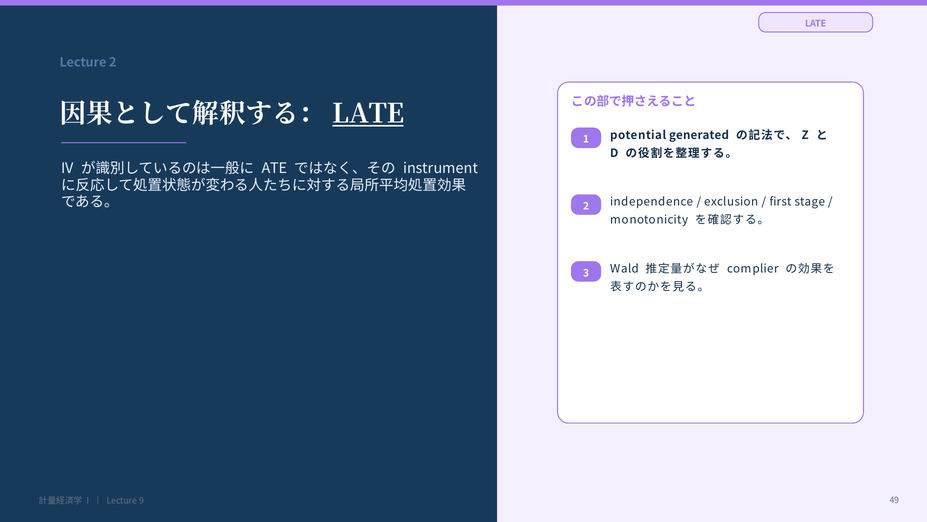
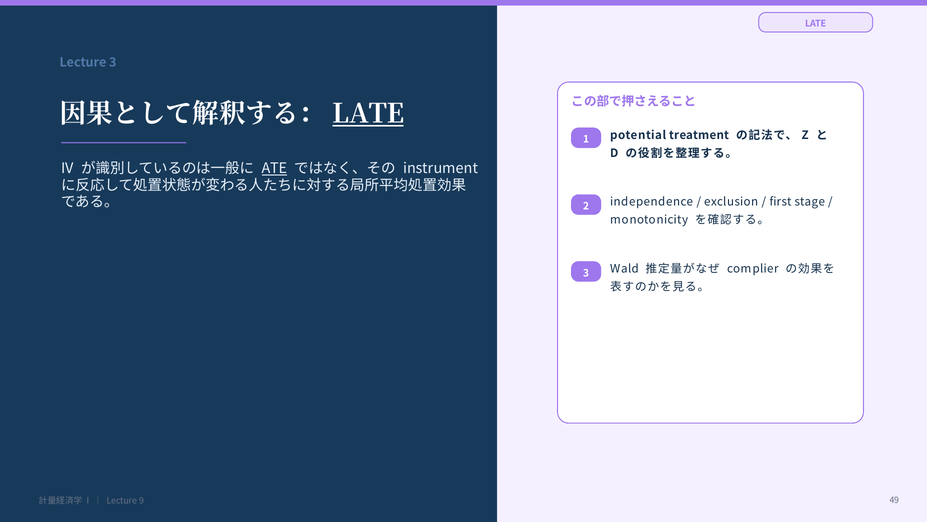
Lecture 2: 2 -> 3 (113, 62)
generated: generated -> treatment (699, 135)
ATE underline: none -> present (275, 168)
